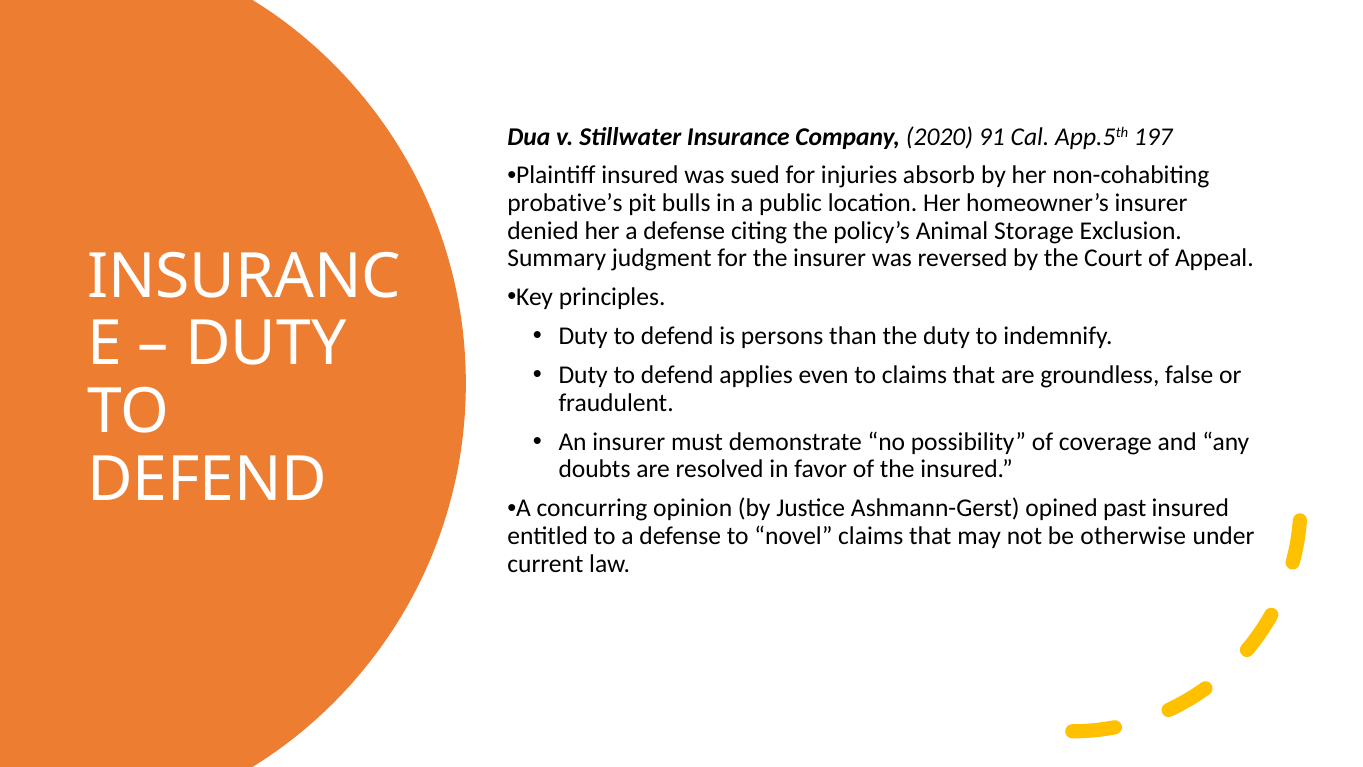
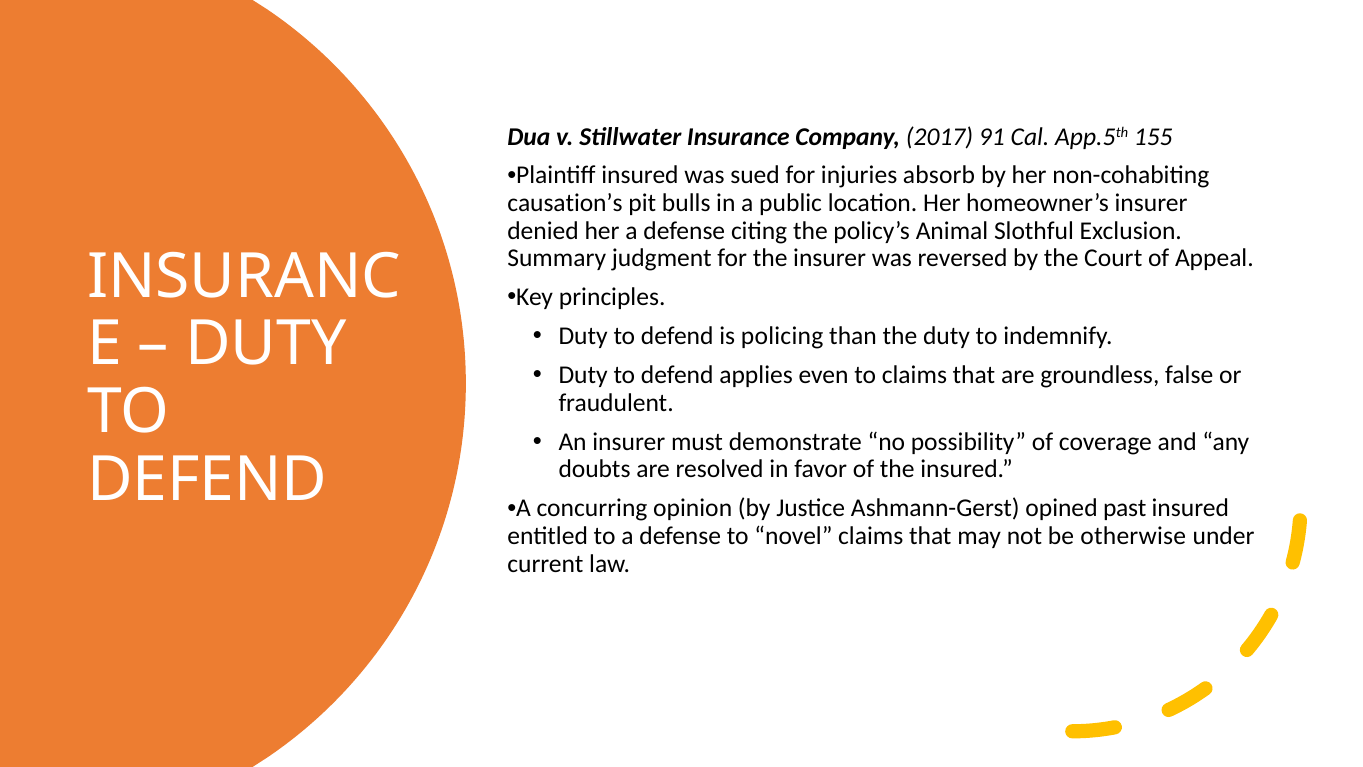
2020: 2020 -> 2017 (940, 137)
197: 197 -> 155 (1153, 137)
probative’s: probative’s -> causation’s (565, 203)
Storage: Storage -> Slothful (1034, 231)
persons: persons -> policing (782, 336)
